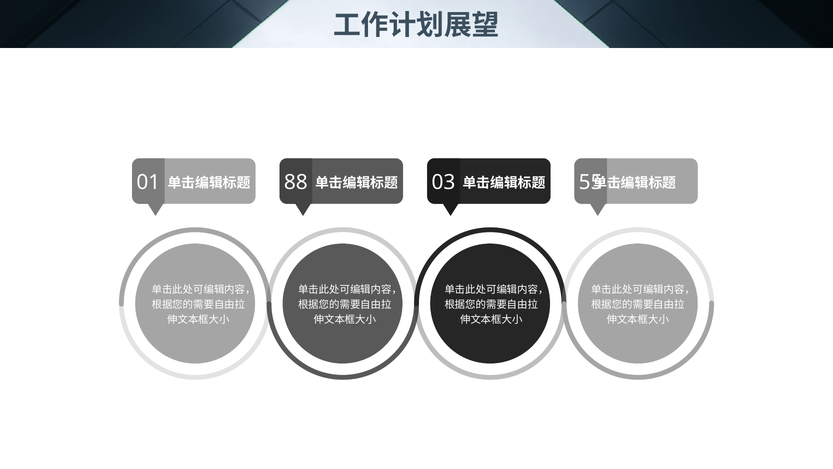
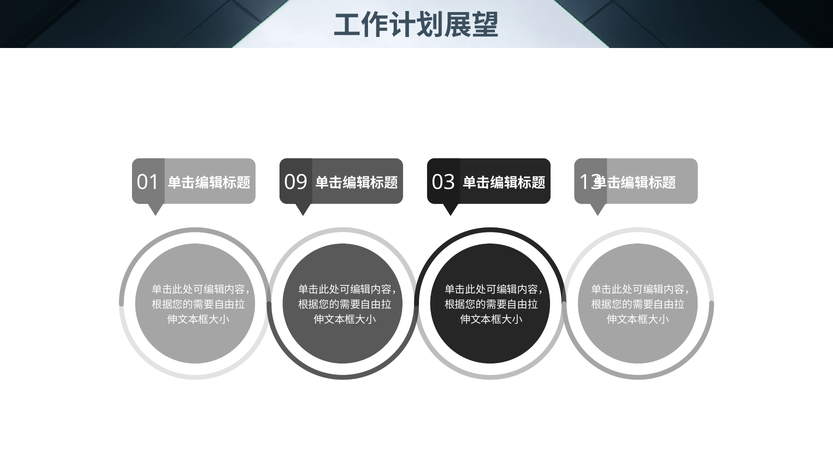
88: 88 -> 09 (296, 182)
55: 55 -> 13 (591, 182)
